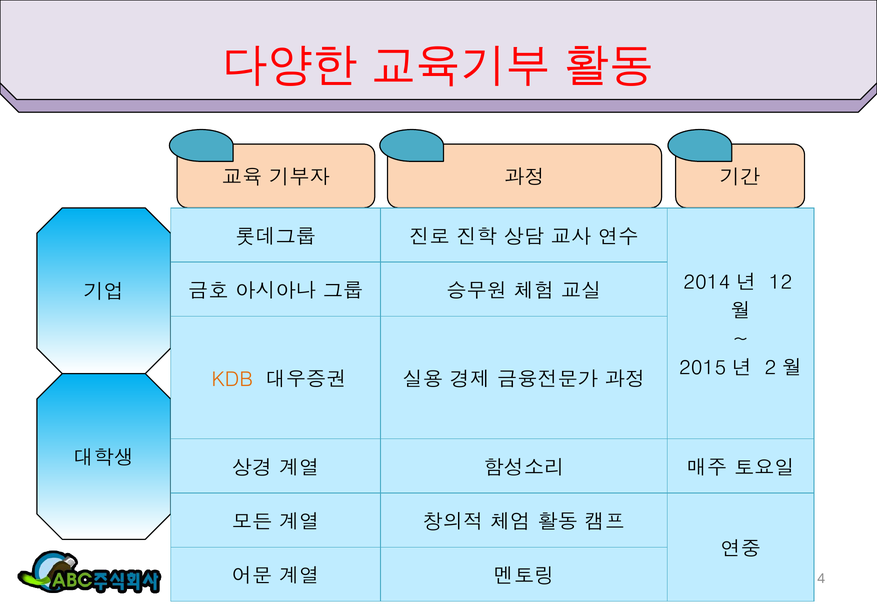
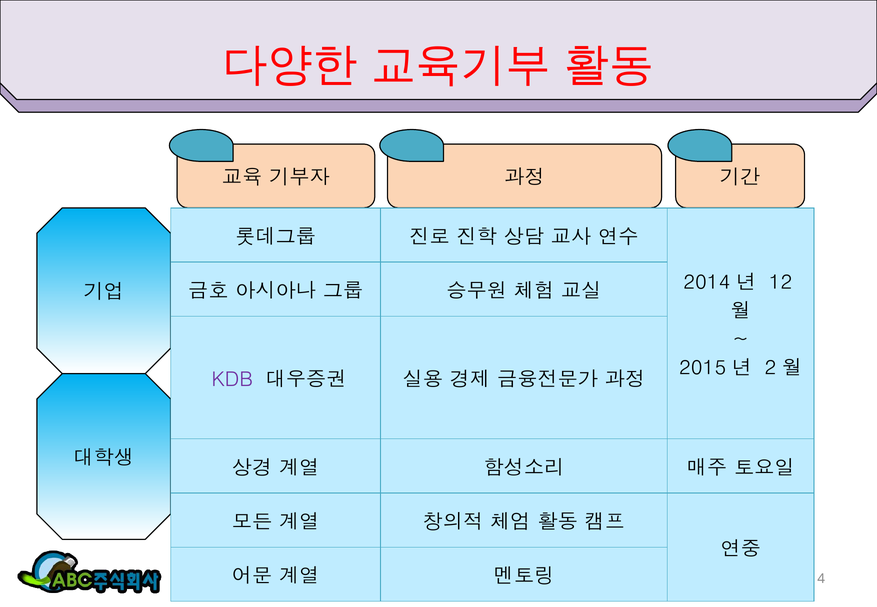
KDB colour: orange -> purple (232, 380)
